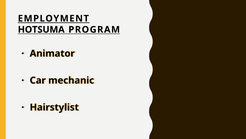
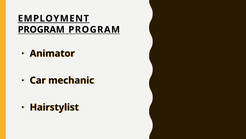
HOTSUMA: HOTSUMA -> PROGRAM (41, 29)
